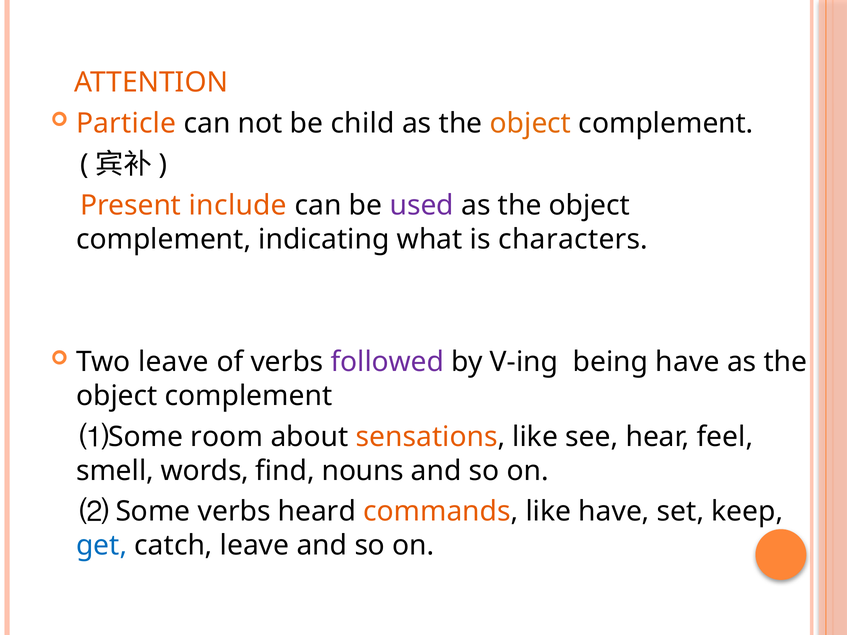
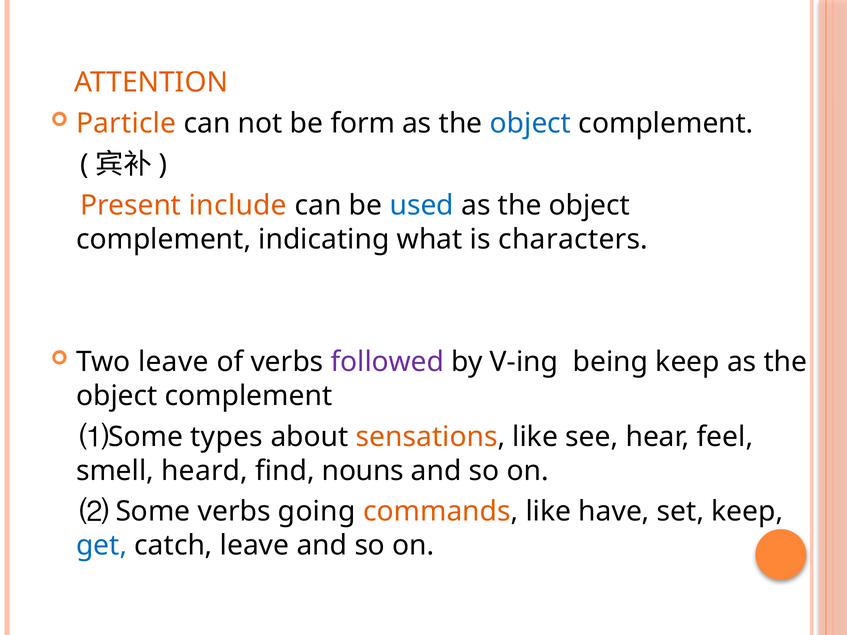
child: child -> form (363, 124)
object colour: orange -> blue (530, 124)
used colour: purple -> blue (422, 205)
being have: have -> keep (688, 362)
room: room -> types (227, 437)
words: words -> heard (205, 471)
heard: heard -> going (317, 512)
